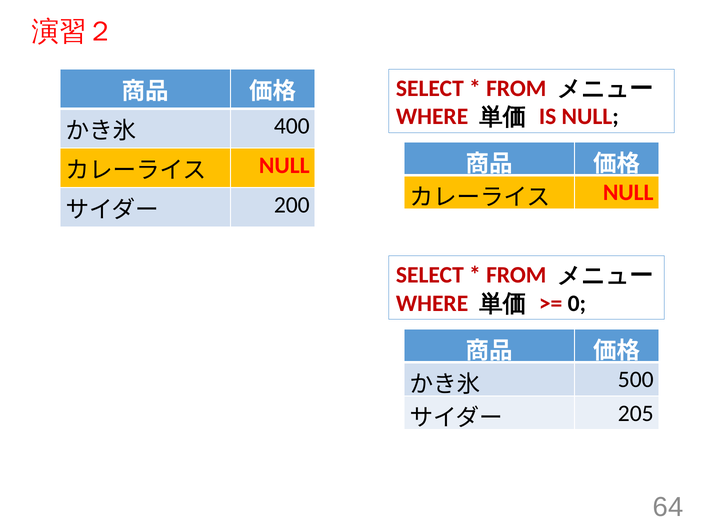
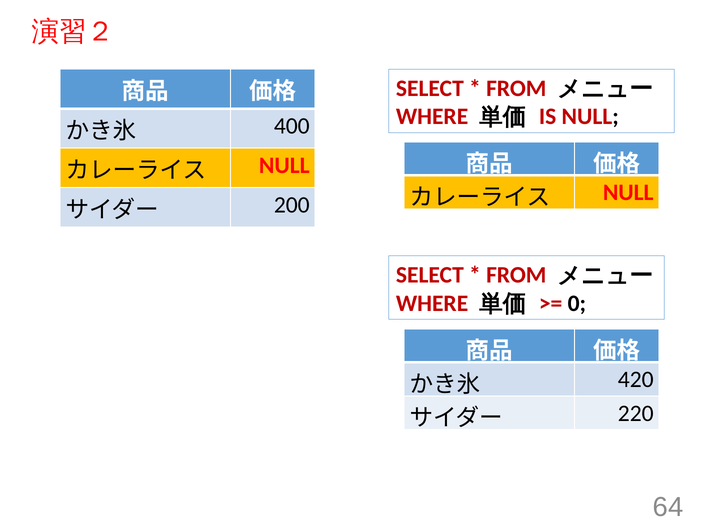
500: 500 -> 420 (636, 379)
205: 205 -> 220 (636, 413)
